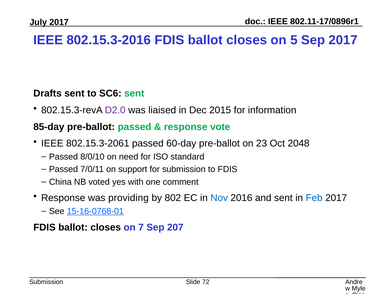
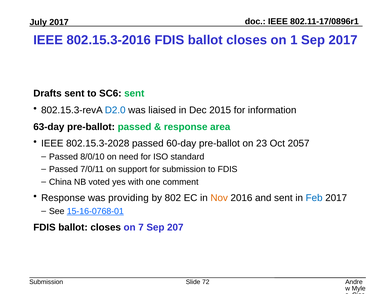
5: 5 -> 1 (294, 40)
D2.0 colour: purple -> blue (115, 110)
85-day: 85-day -> 63-day (49, 127)
vote: vote -> area (220, 127)
802.15.3-2061: 802.15.3-2061 -> 802.15.3-2028 (98, 143)
2048: 2048 -> 2057 (299, 143)
Nov colour: blue -> orange (219, 198)
